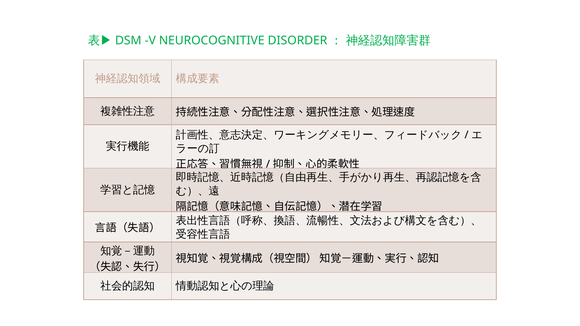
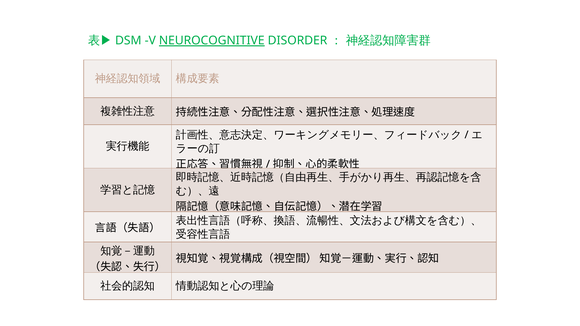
NEUROCOGNITIVE underline: none -> present (212, 41)
